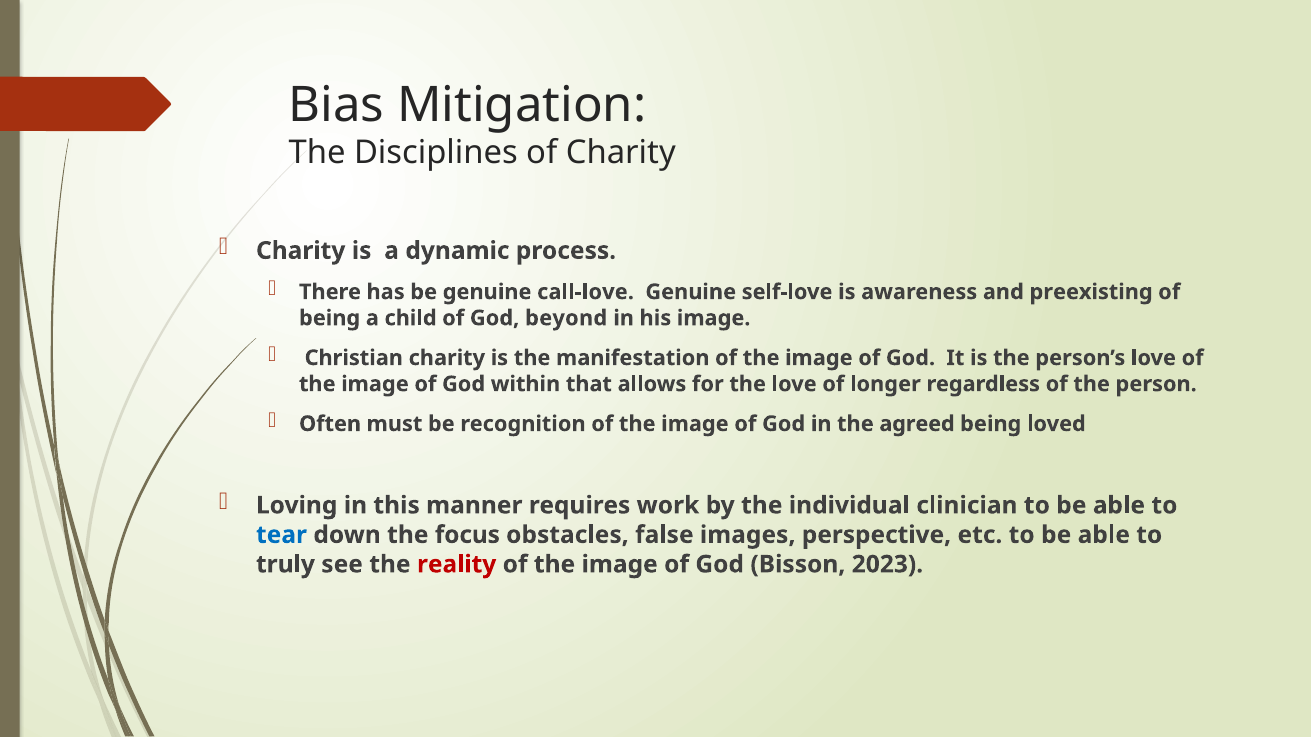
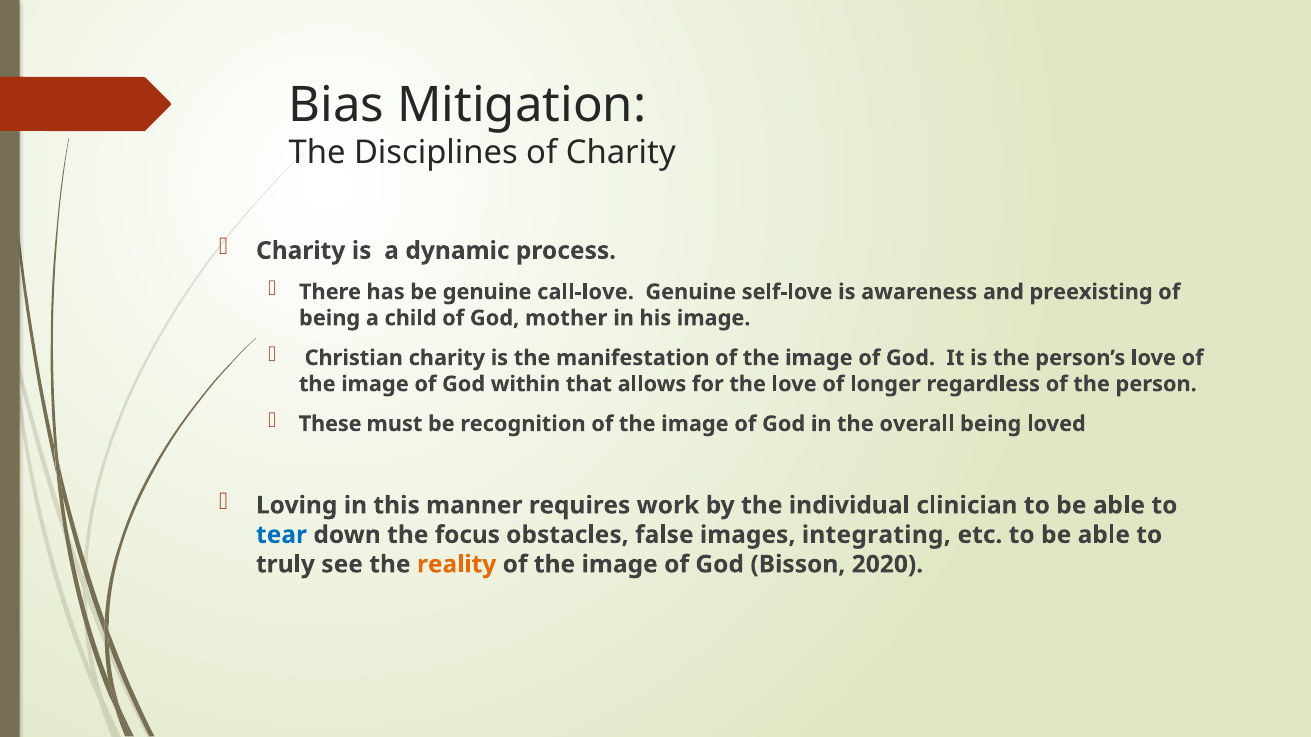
beyond: beyond -> mother (566, 318)
Often: Often -> These (330, 424)
agreed: agreed -> overall (917, 424)
perspective: perspective -> integrating (876, 535)
reality colour: red -> orange (457, 565)
2023: 2023 -> 2020 (887, 565)
